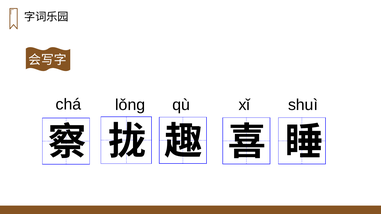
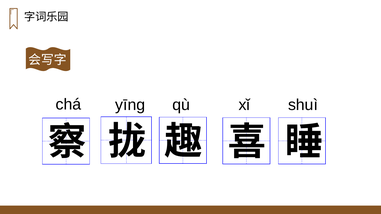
lǒnɡ: lǒnɡ -> yīnɡ (130, 105)
